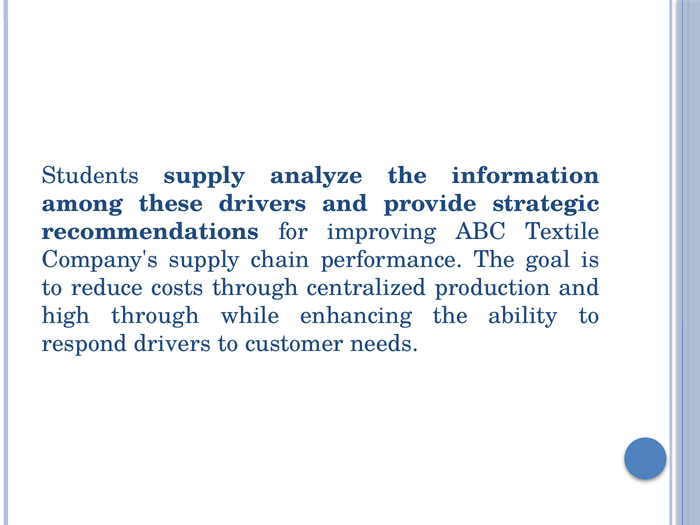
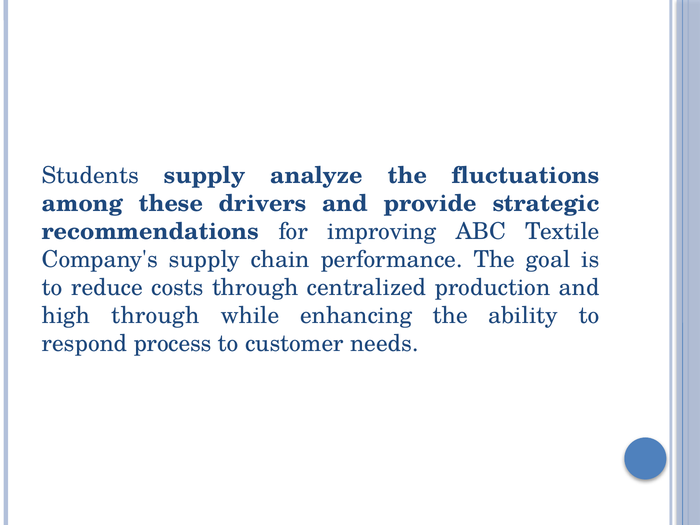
information: information -> fluctuations (526, 175)
respond drivers: drivers -> process (173, 343)
